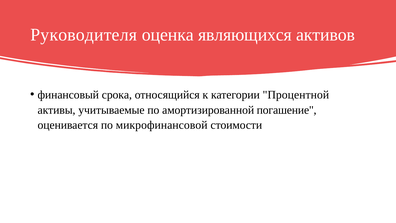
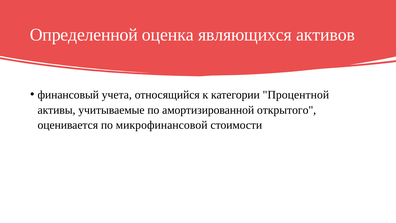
Руководителя: Руководителя -> Определенной (84, 35)
срока: срока -> учета (117, 95)
погашение: погашение -> открытого (287, 110)
